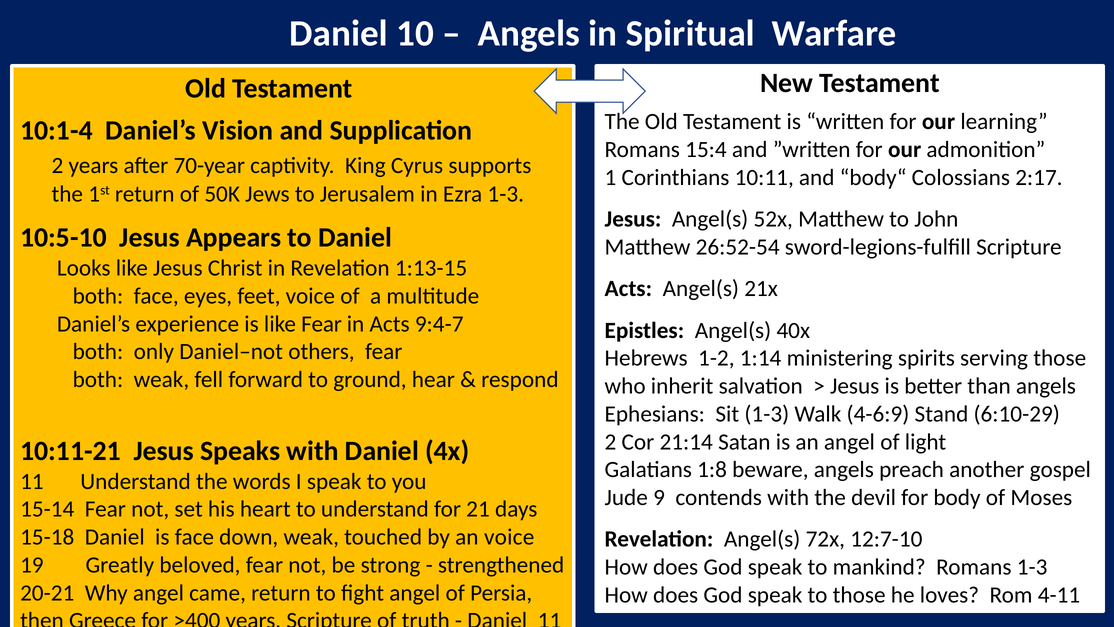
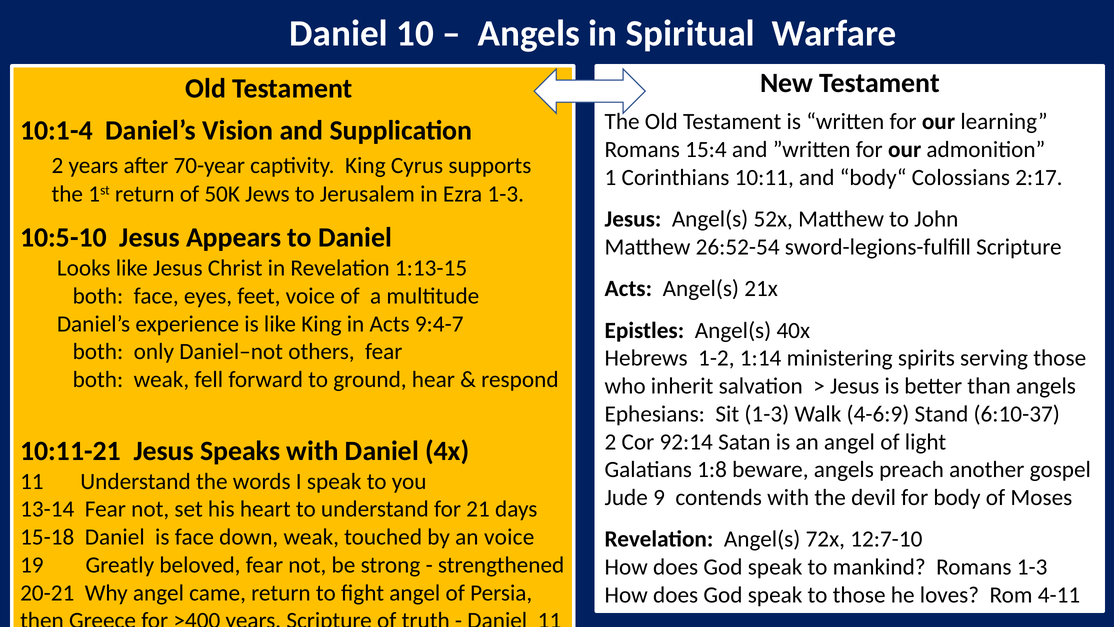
like Fear: Fear -> King (321, 324)
6:10-29: 6:10-29 -> 6:10-37 (1017, 414)
21:14: 21:14 -> 92:14 (686, 442)
15-14: 15-14 -> 13-14 (47, 509)
